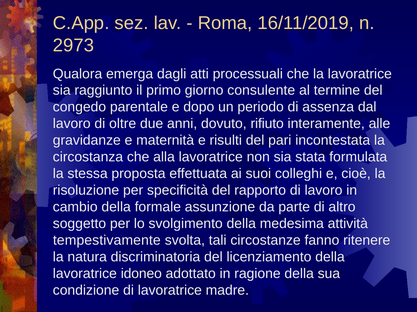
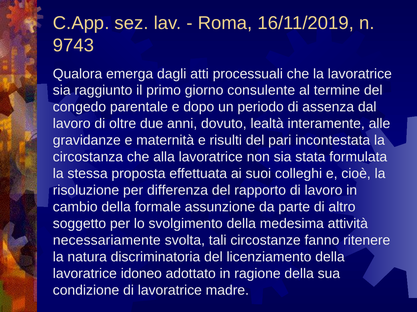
2973: 2973 -> 9743 (73, 46)
rifiuto: rifiuto -> lealtà (267, 124)
specificità: specificità -> differenza (178, 191)
tempestivamente: tempestivamente -> necessariamente (107, 241)
